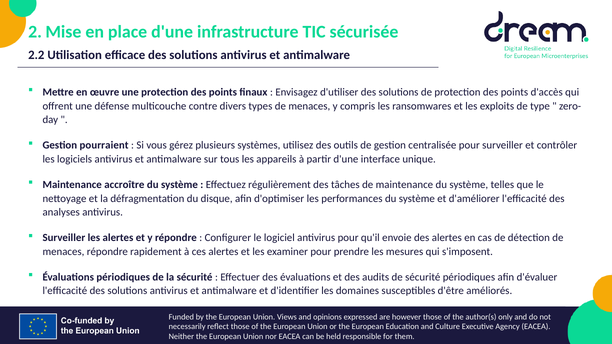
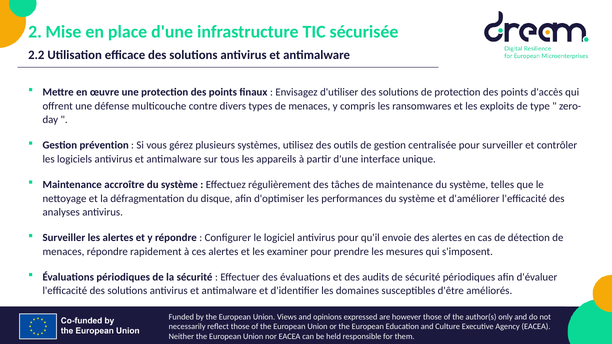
pourraient: pourraient -> prévention (104, 145)
